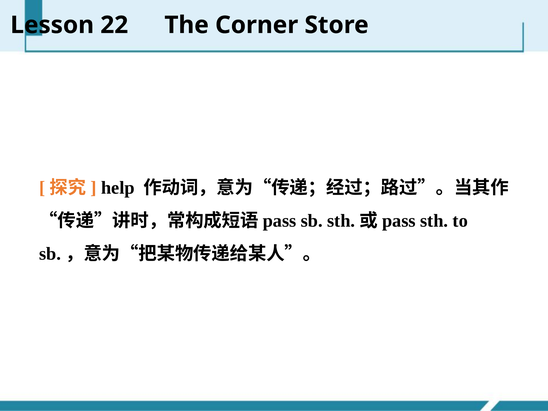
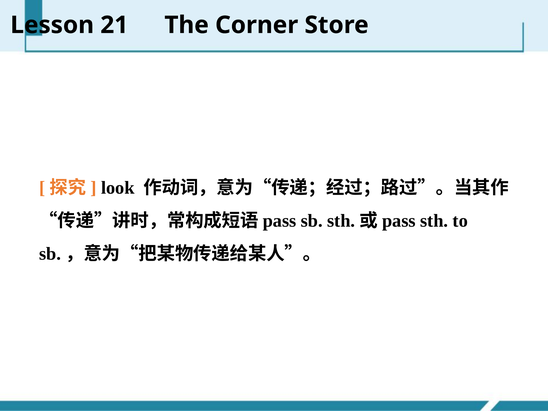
22: 22 -> 21 (114, 25)
help: help -> look (118, 188)
